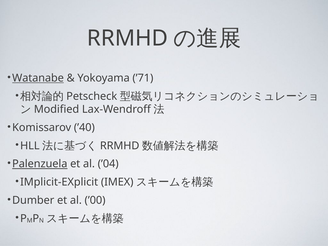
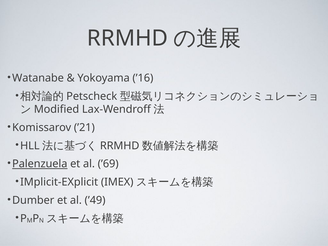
Watanabe underline: present -> none (38, 78)
’71: ’71 -> ’16 (143, 78)
’40: ’40 -> ’21 (84, 128)
’04: ’04 -> ’69 (108, 164)
’00: ’00 -> ’49 (95, 200)
